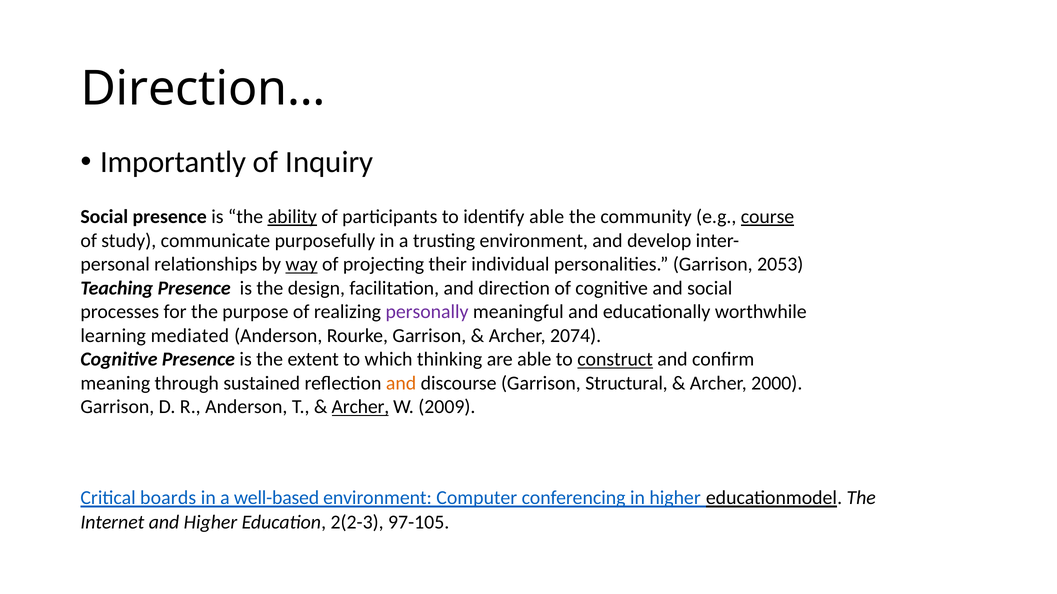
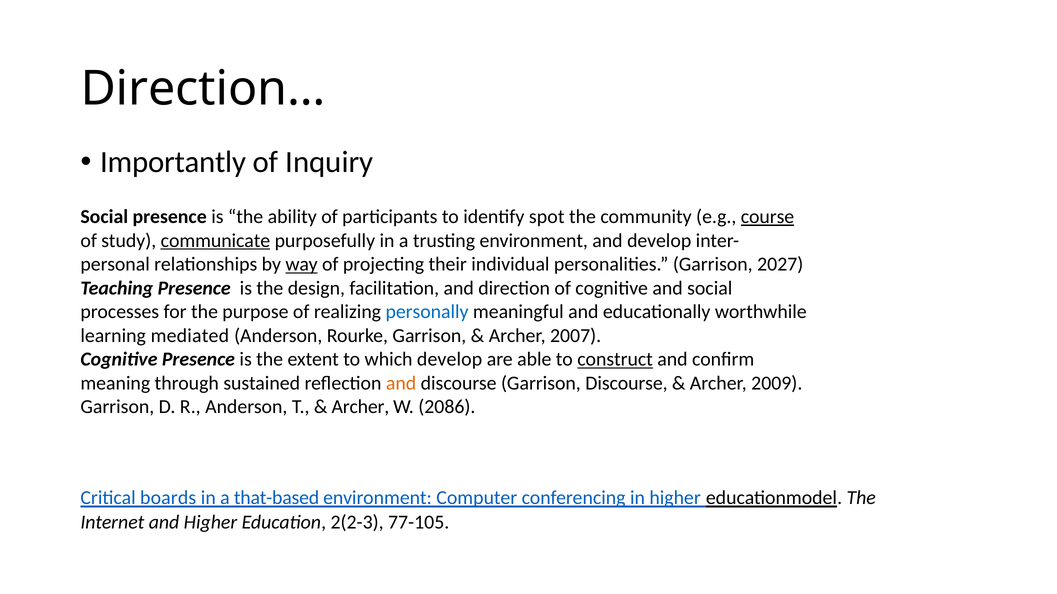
ability underline: present -> none (292, 217)
identify able: able -> spot (547, 217)
communicate underline: none -> present (215, 241)
2053: 2053 -> 2027 (780, 265)
personally colour: purple -> blue (427, 312)
2074: 2074 -> 2007 (576, 336)
which thinking: thinking -> develop (450, 360)
Garrison Structural: Structural -> Discourse (626, 383)
2000: 2000 -> 2009 (777, 383)
Archer underline: present -> none (360, 407)
2009: 2009 -> 2086 (447, 407)
well-based: well-based -> that-based (277, 498)
97-105: 97-105 -> 77-105 (419, 522)
